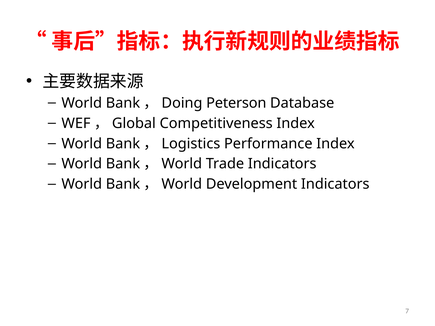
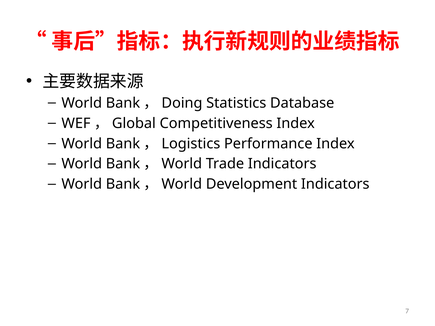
Peterson: Peterson -> Statistics (236, 103)
